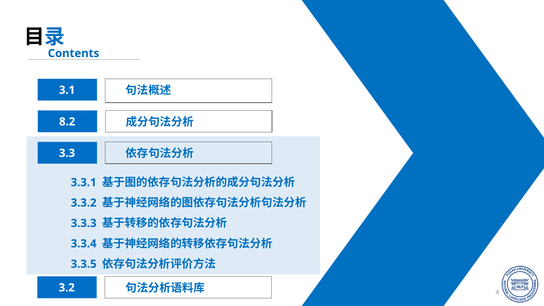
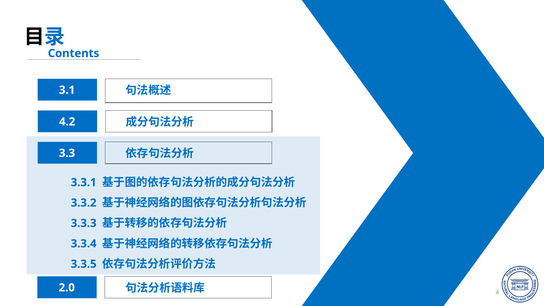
8.2: 8.2 -> 4.2 (67, 122)
3.2: 3.2 -> 2.0 (67, 288)
